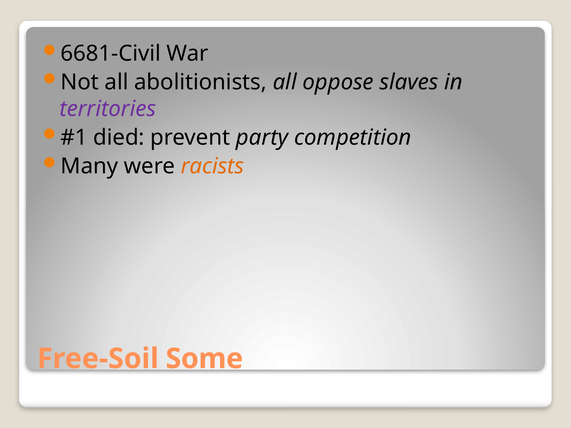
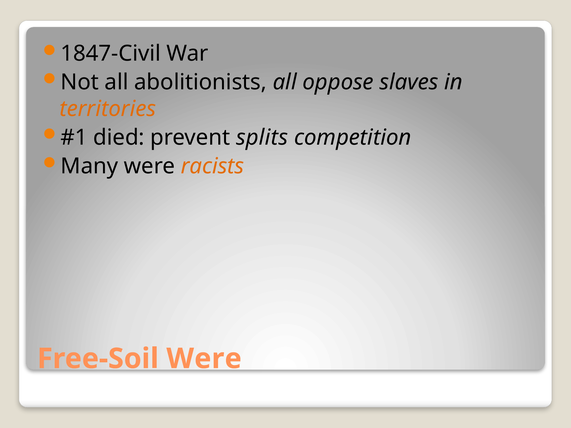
6681-Civil: 6681-Civil -> 1847-Civil (111, 54)
territories colour: purple -> orange (108, 109)
party: party -> splits (262, 138)
Free-Soil Some: Some -> Were (204, 359)
